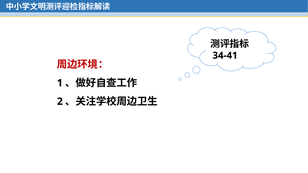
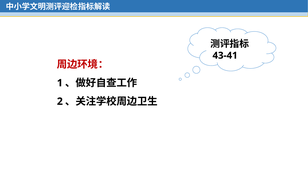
34-41: 34-41 -> 43-41 (225, 56)
